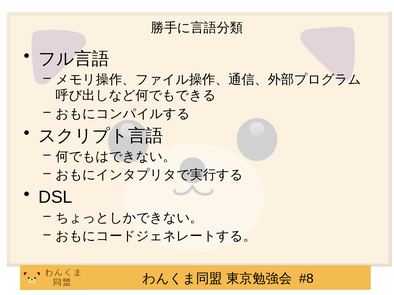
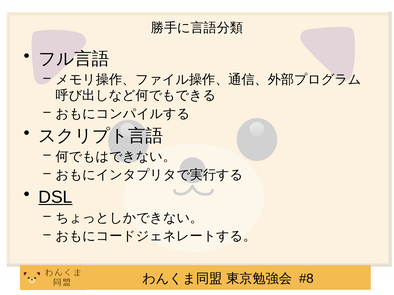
DSL underline: none -> present (55, 197)
